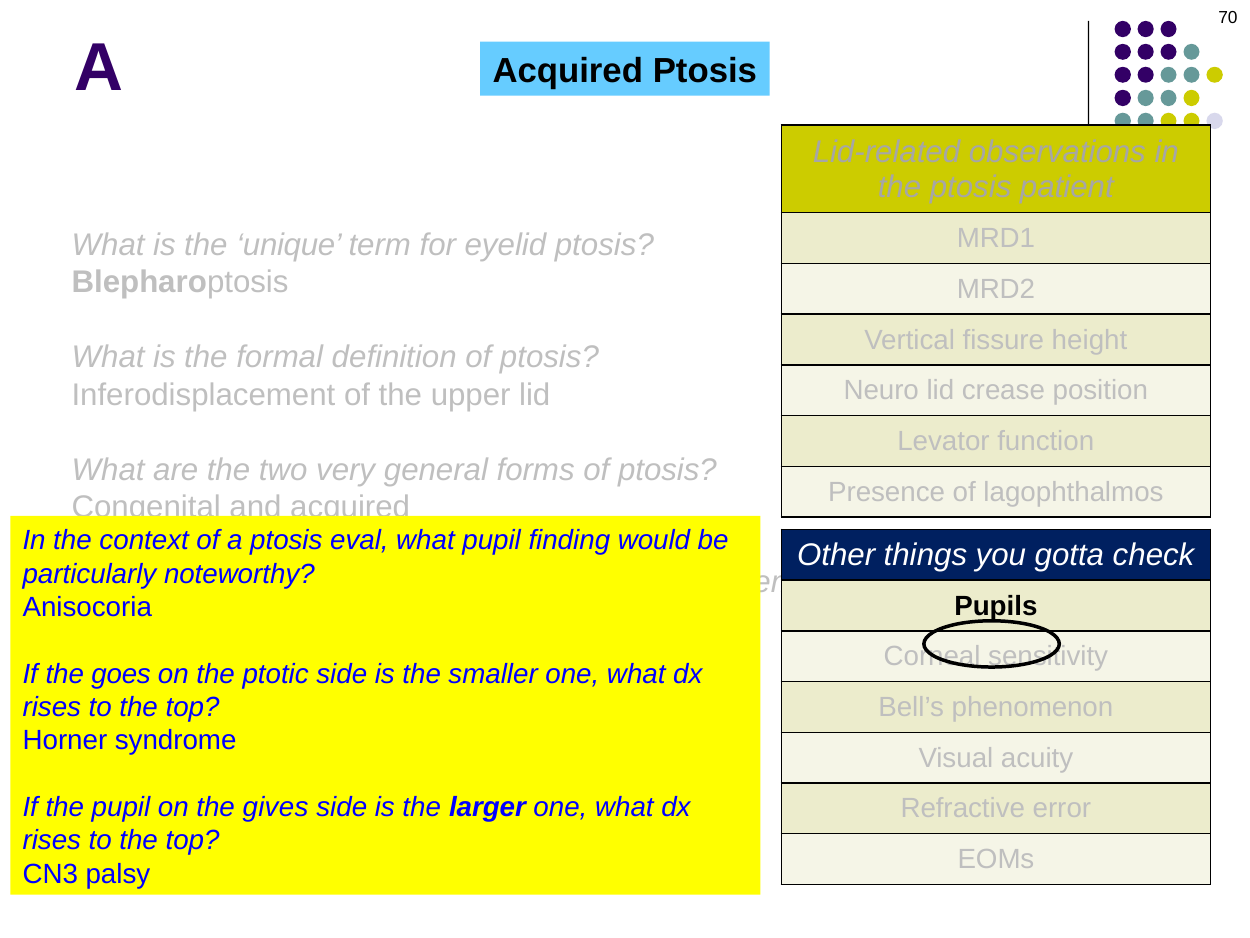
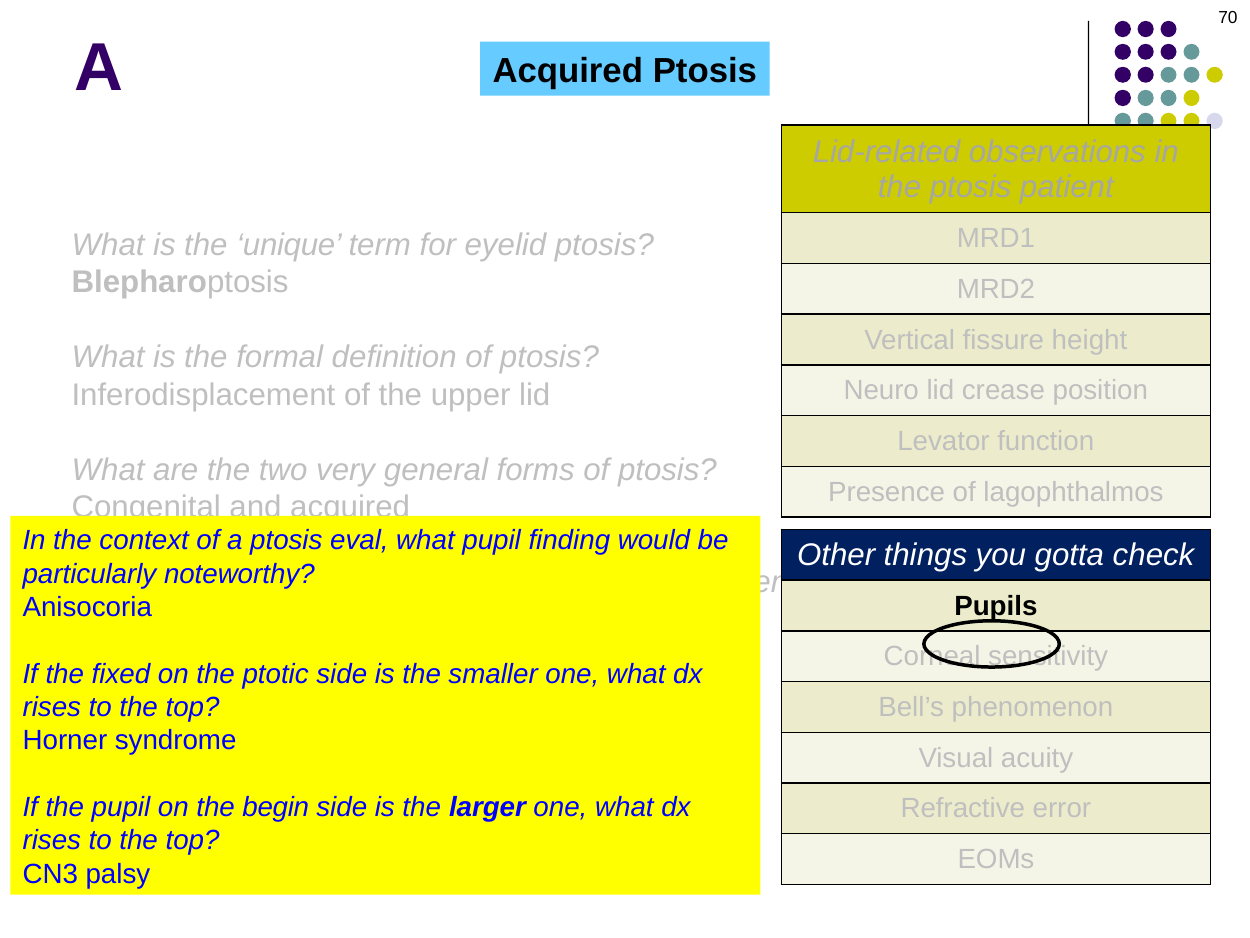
goes: goes -> fixed (121, 674)
gives: gives -> begin (276, 807)
